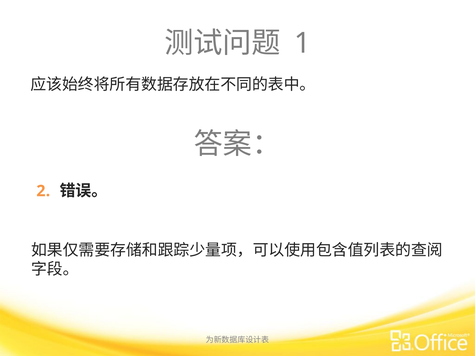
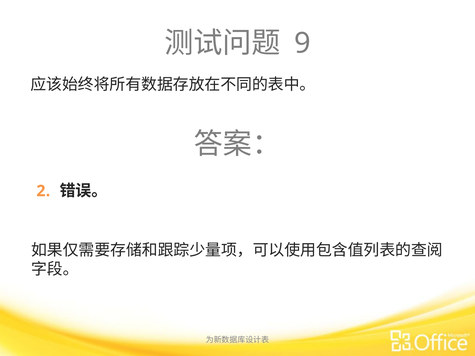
1: 1 -> 9 (302, 43)
